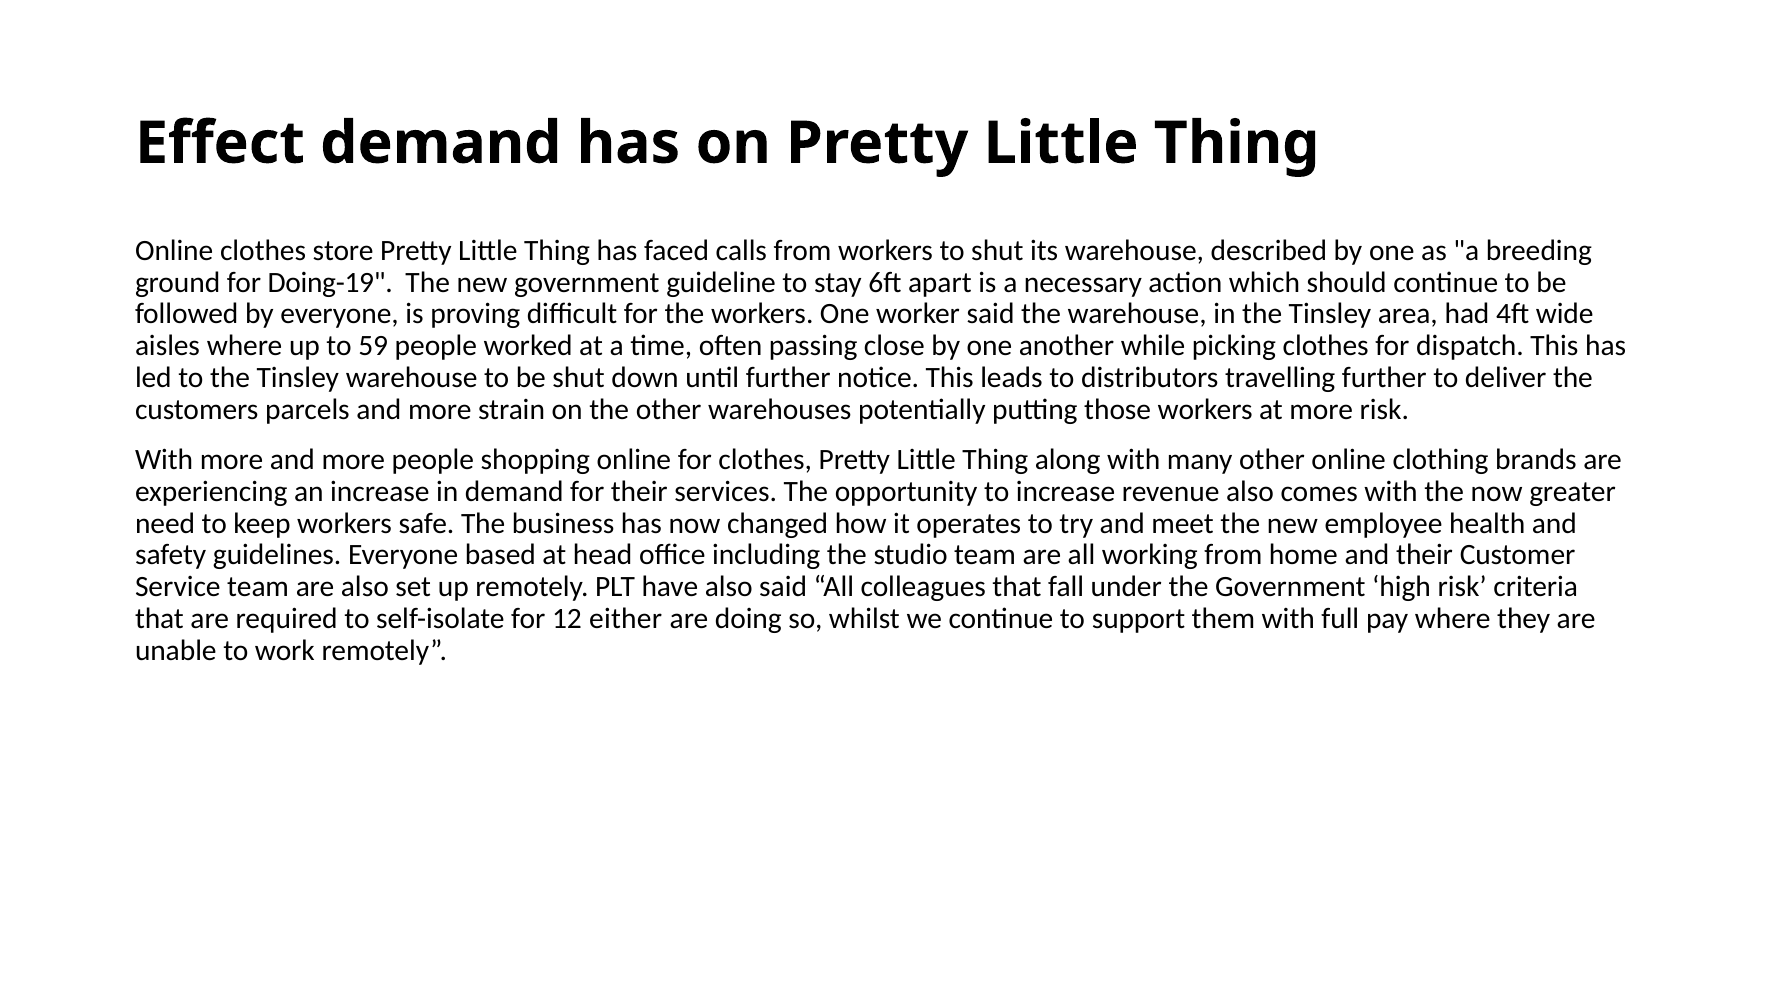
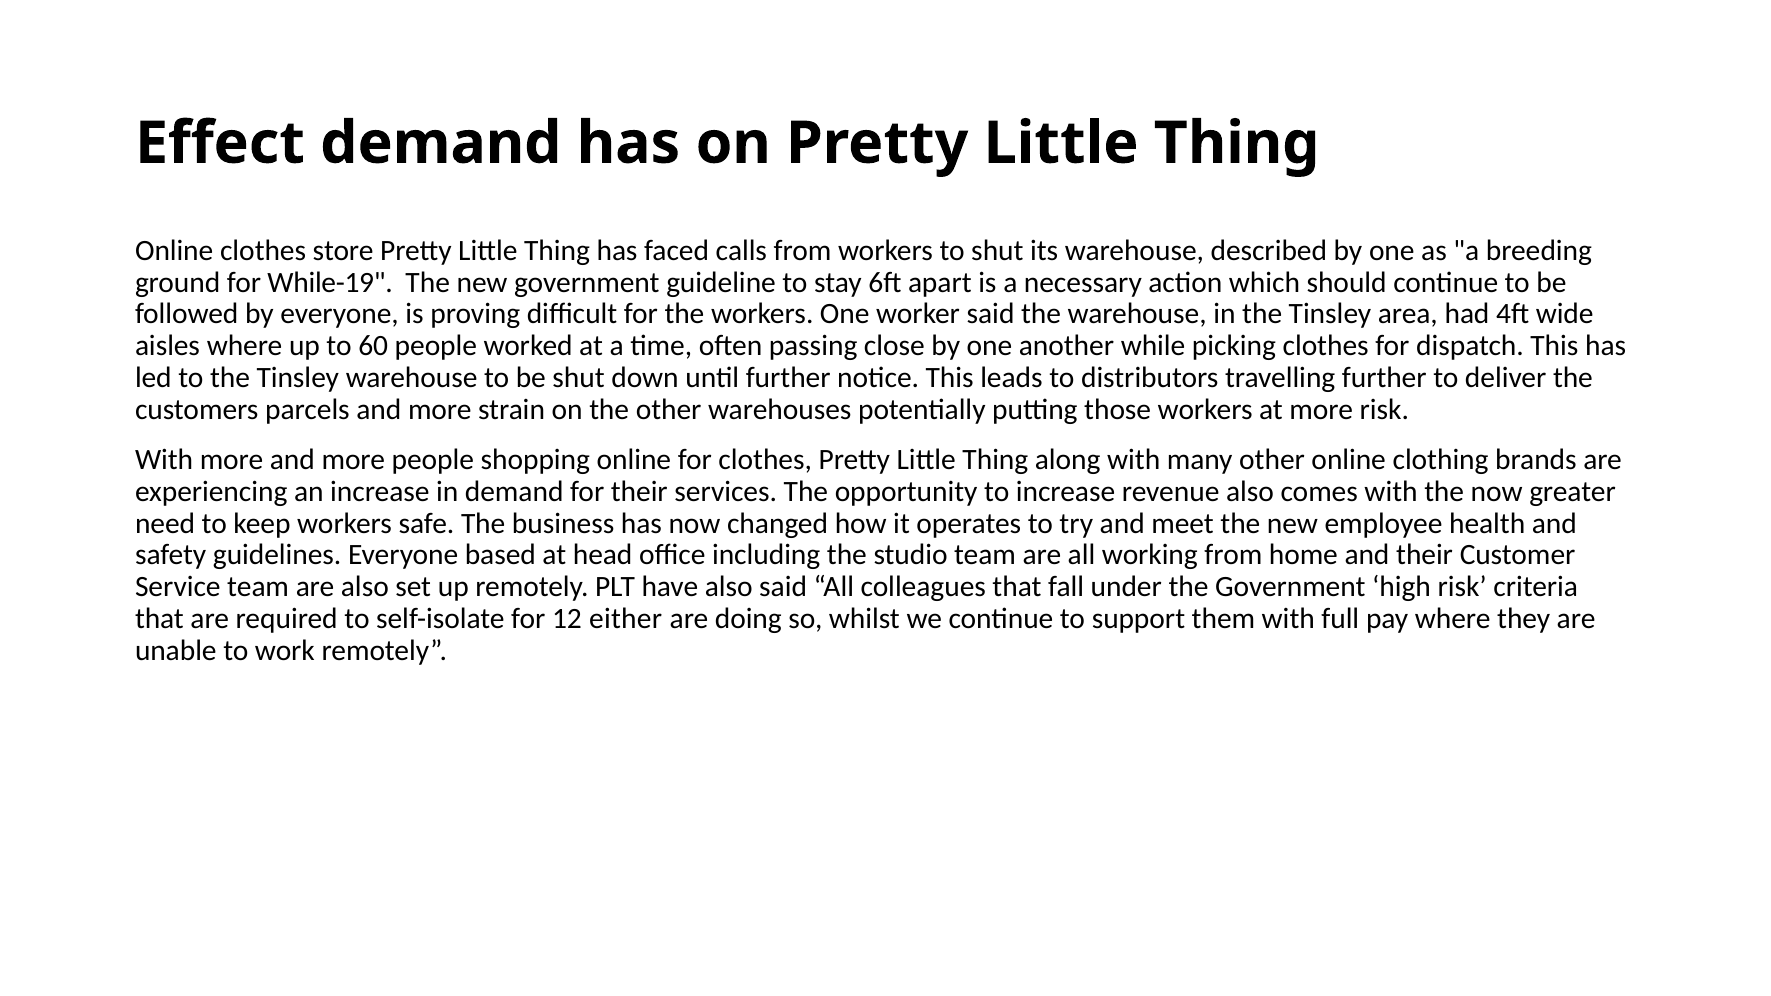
Doing-19: Doing-19 -> While-19 (330, 282)
59: 59 -> 60 (373, 346)
